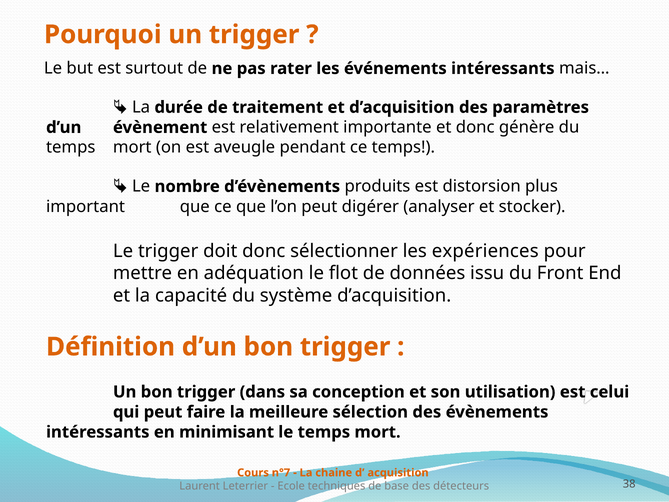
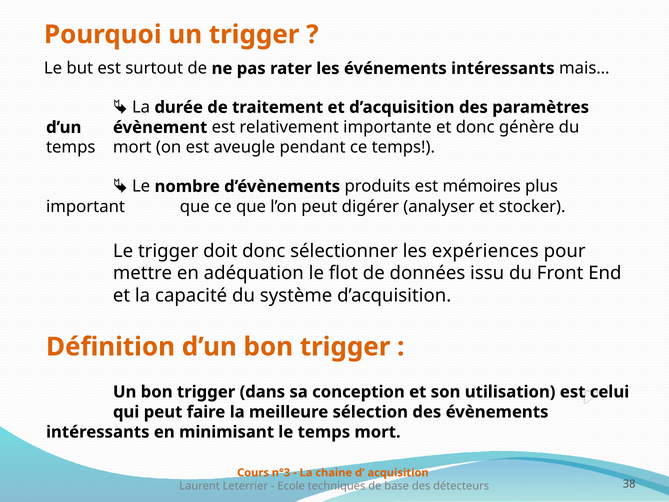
distorsion: distorsion -> mémoires (482, 186)
n°7: n°7 -> n°3 (281, 472)
